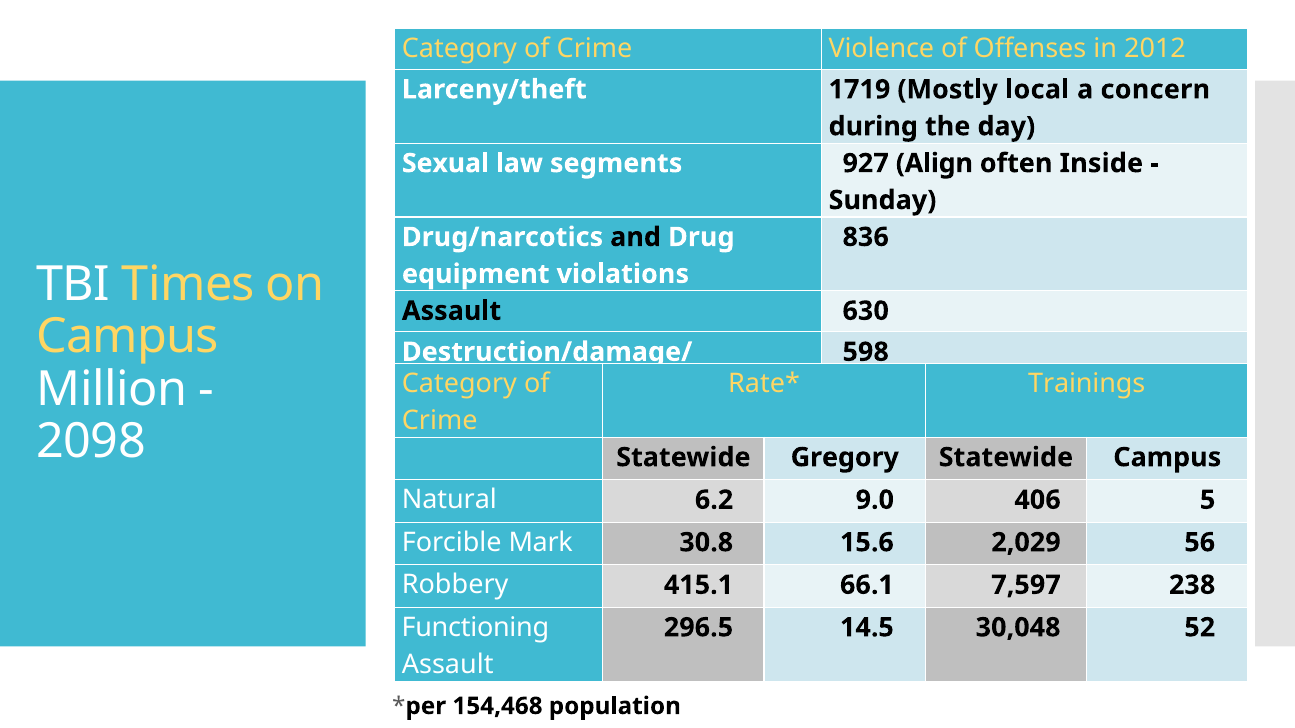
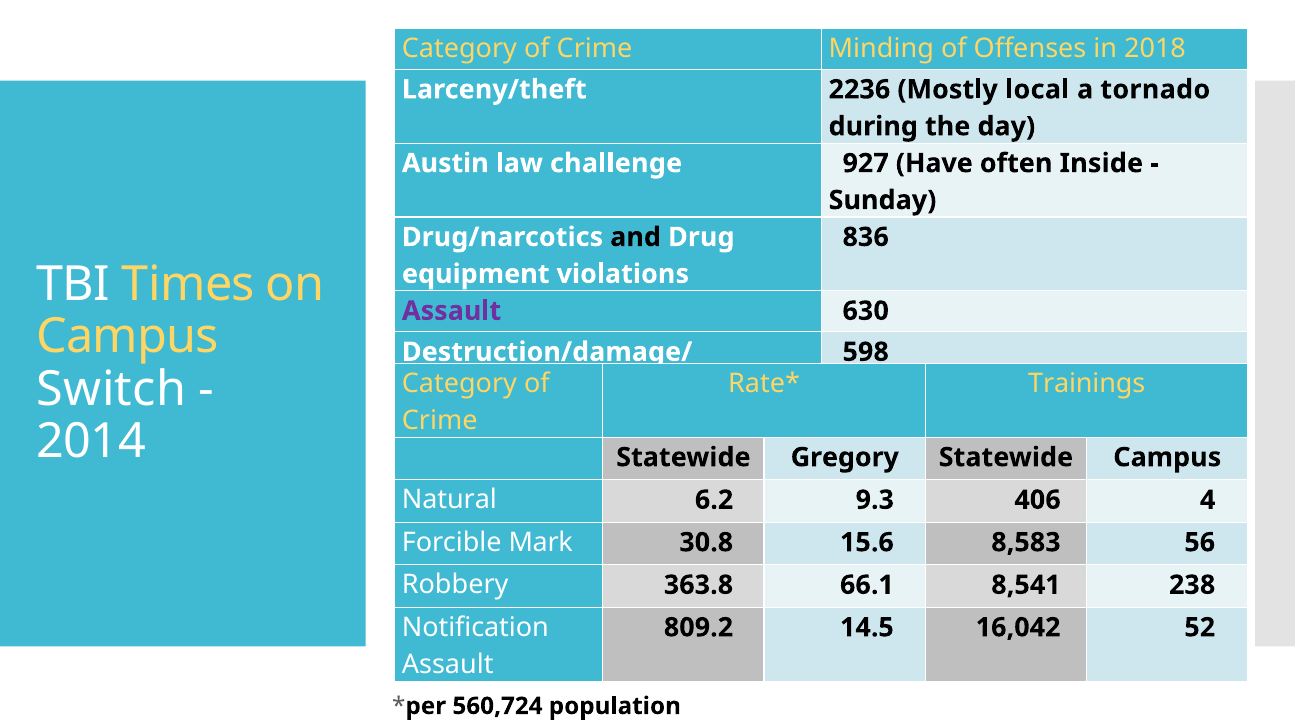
Violence: Violence -> Minding (881, 49)
2012: 2012 -> 2018 (1155, 49)
1719: 1719 -> 2236 (859, 90)
concern: concern -> tornado (1155, 90)
Sexual: Sexual -> Austin (445, 163)
segments: segments -> challenge (616, 163)
Align: Align -> Have (934, 163)
Assault colour: black -> purple (452, 311)
Million: Million -> Switch (112, 390)
2098: 2098 -> 2014 (91, 442)
9.0: 9.0 -> 9.3 (875, 500)
5: 5 -> 4 (1208, 500)
2,029: 2,029 -> 8,583 (1026, 543)
415.1: 415.1 -> 363.8 (698, 585)
7,597: 7,597 -> 8,541 (1026, 585)
Functioning: Functioning -> Notification (475, 628)
296.5: 296.5 -> 809.2 (698, 628)
30,048: 30,048 -> 16,042 (1018, 628)
154,468: 154,468 -> 560,724 (498, 706)
